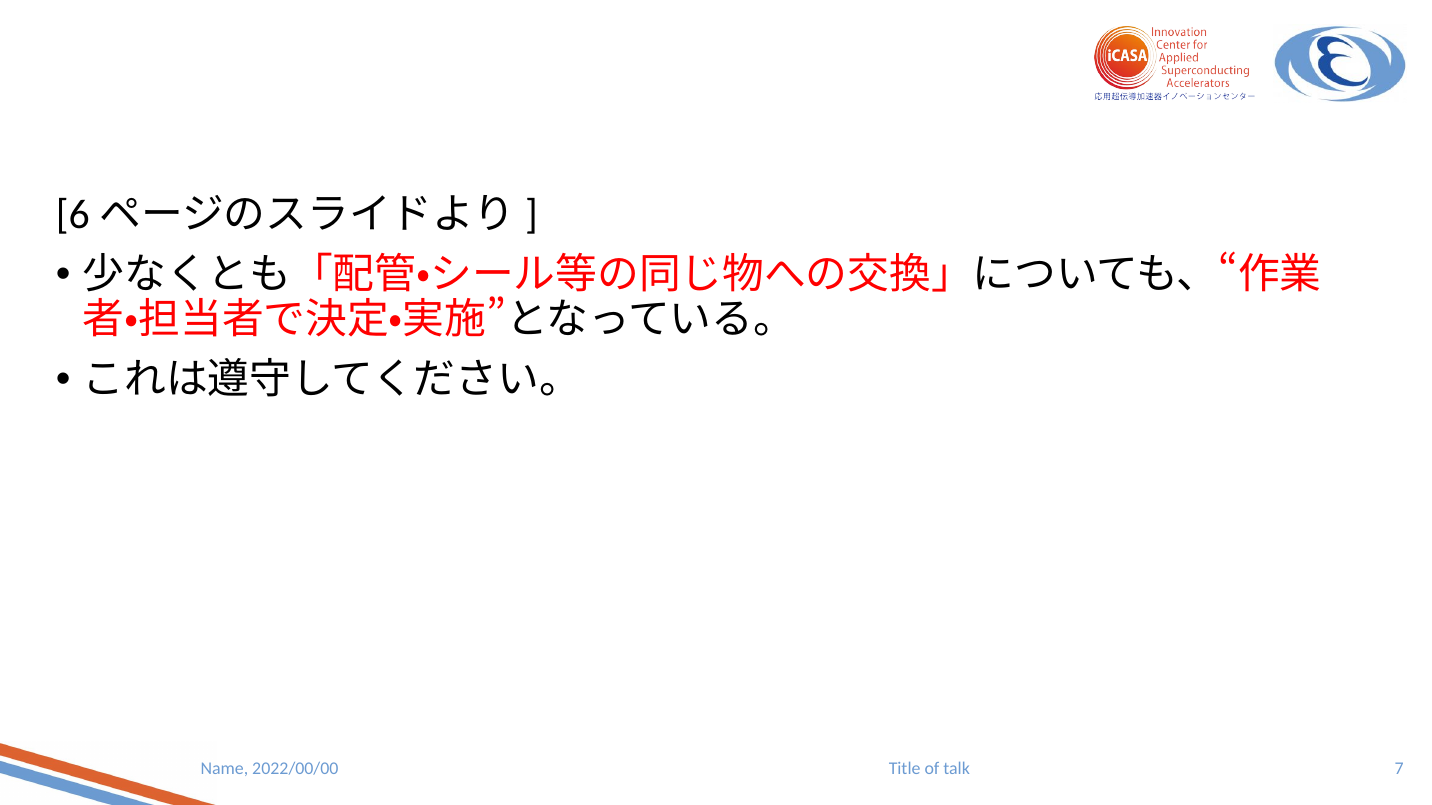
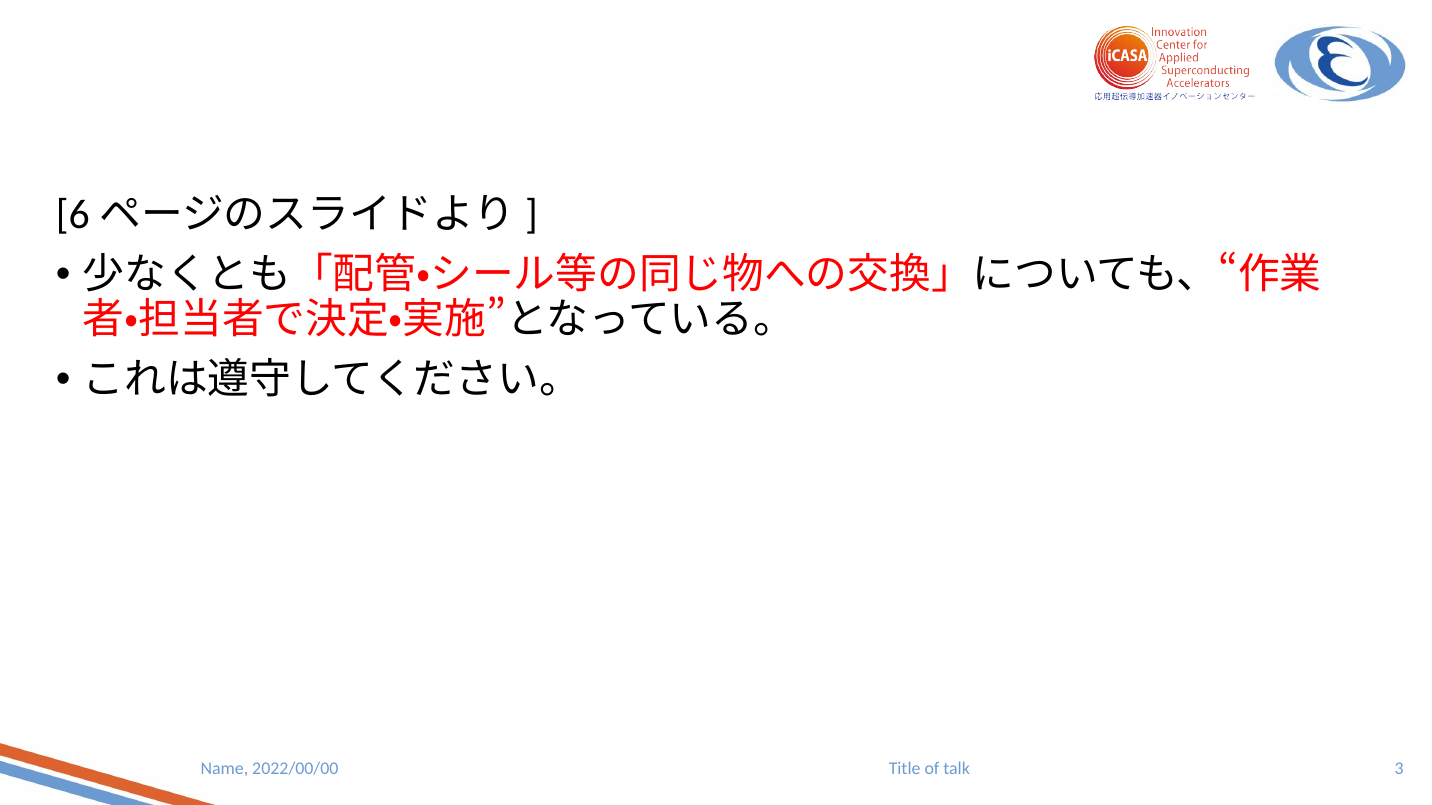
7: 7 -> 3 (1399, 769)
